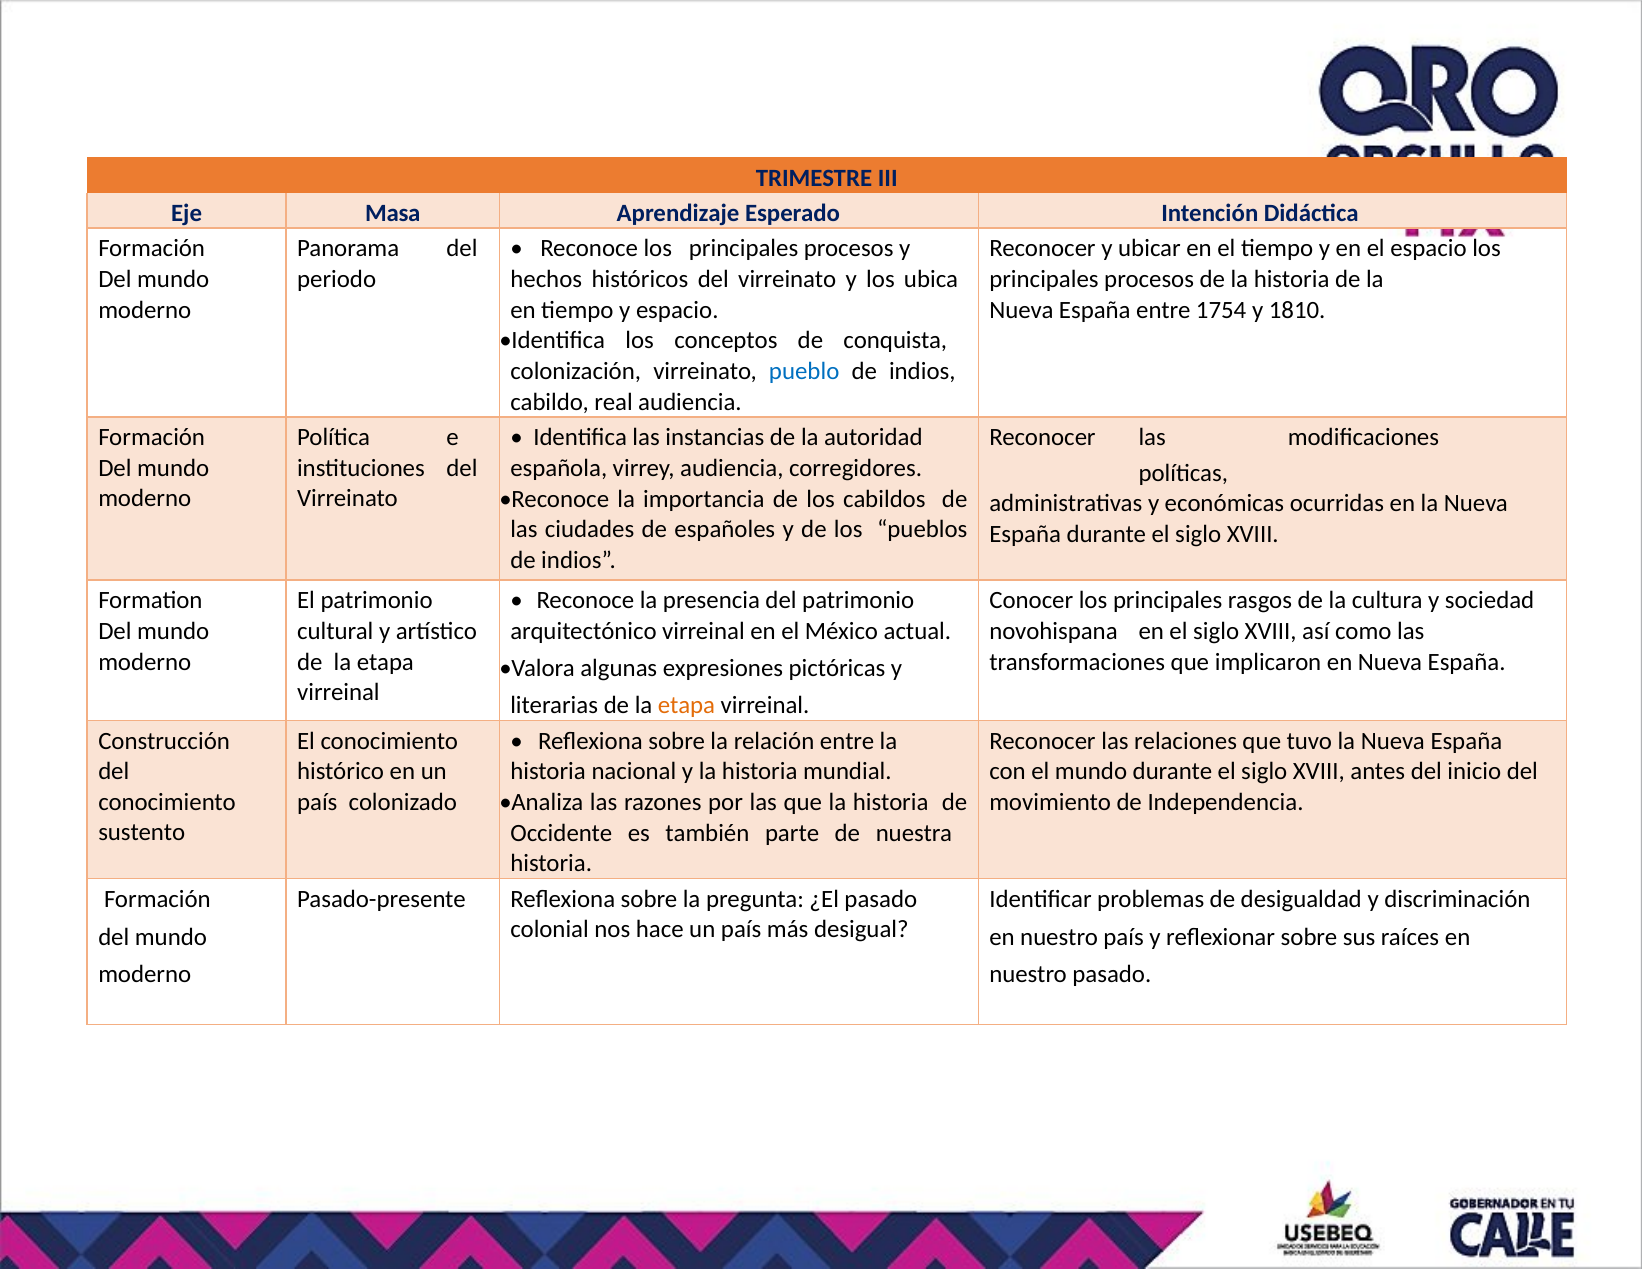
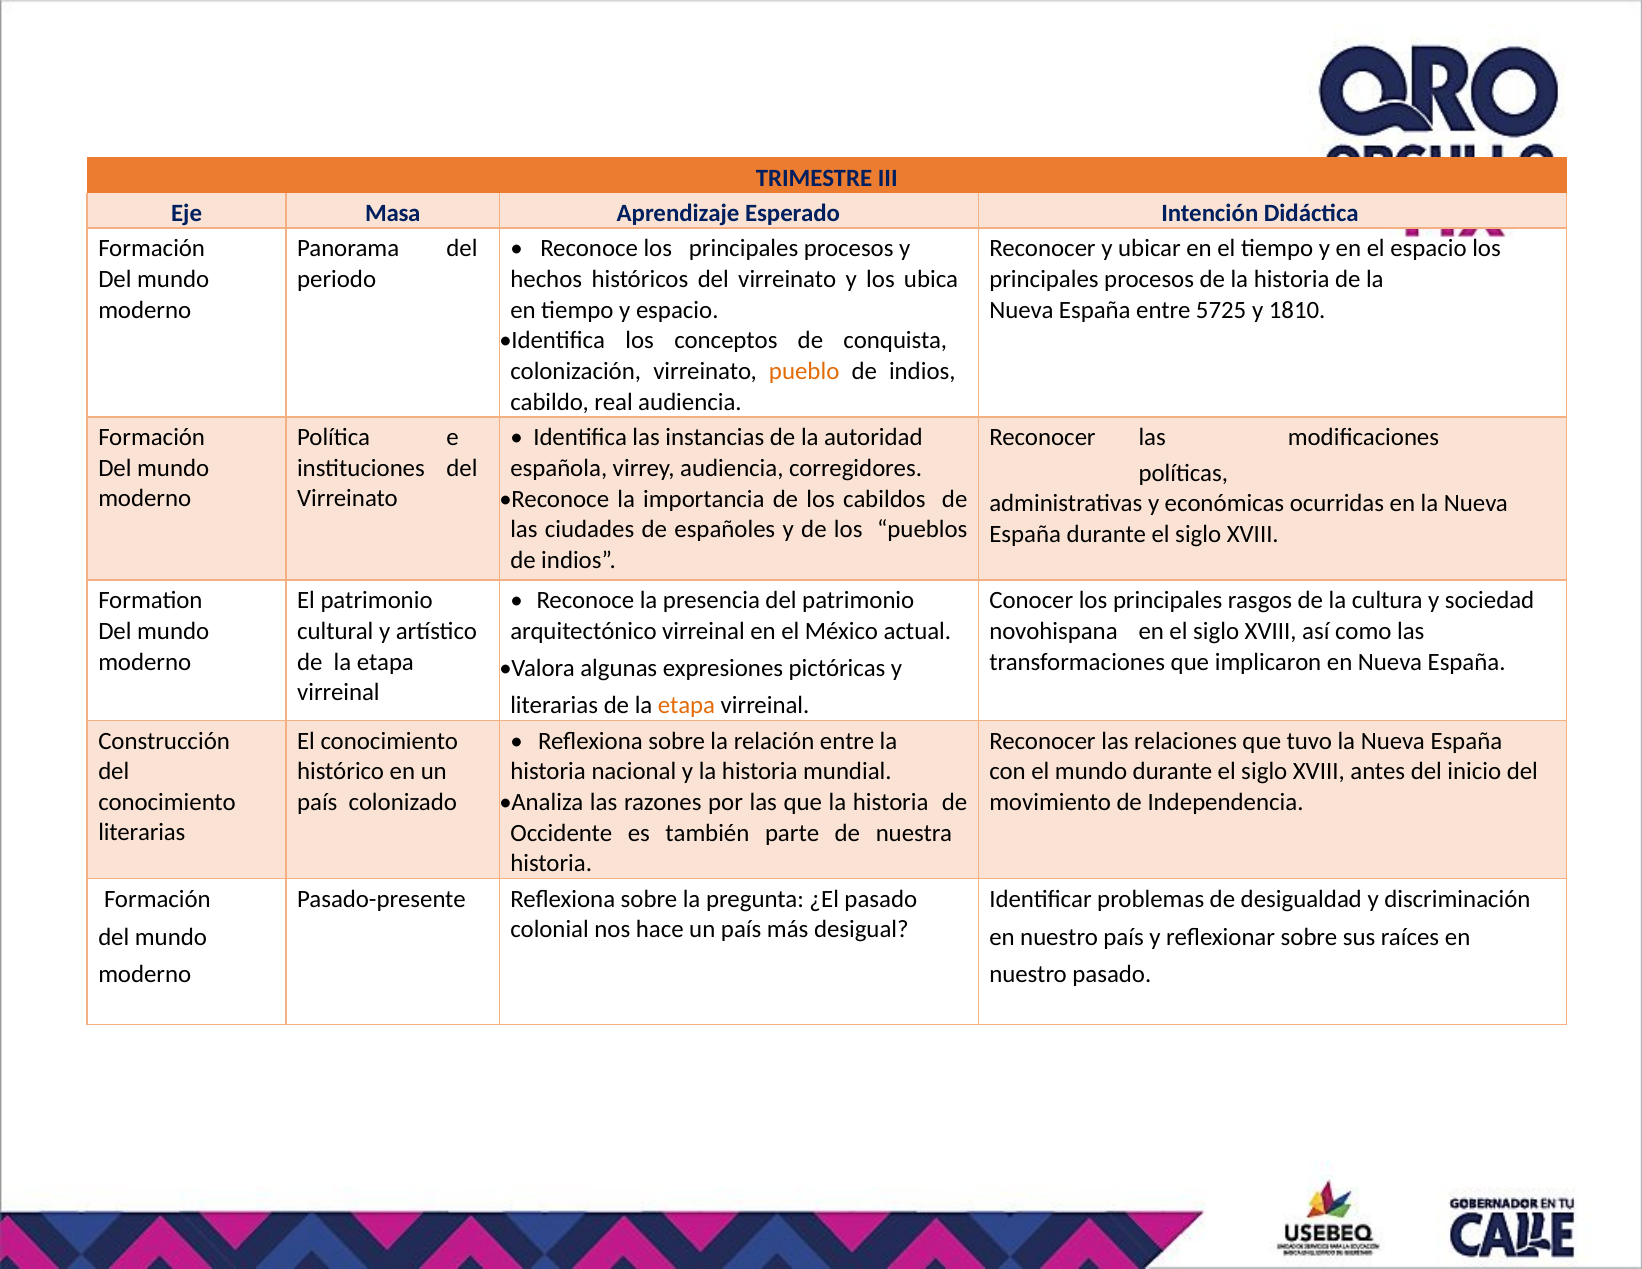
1754: 1754 -> 5725 (1221, 310)
pueblo colour: blue -> orange (804, 371)
sustento: sustento -> literarias (142, 833)
